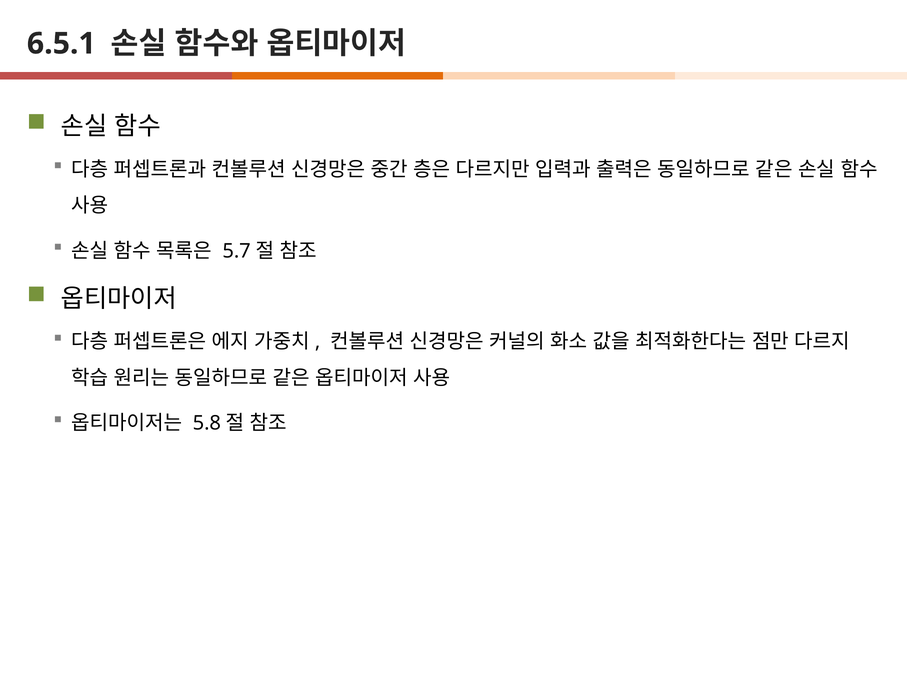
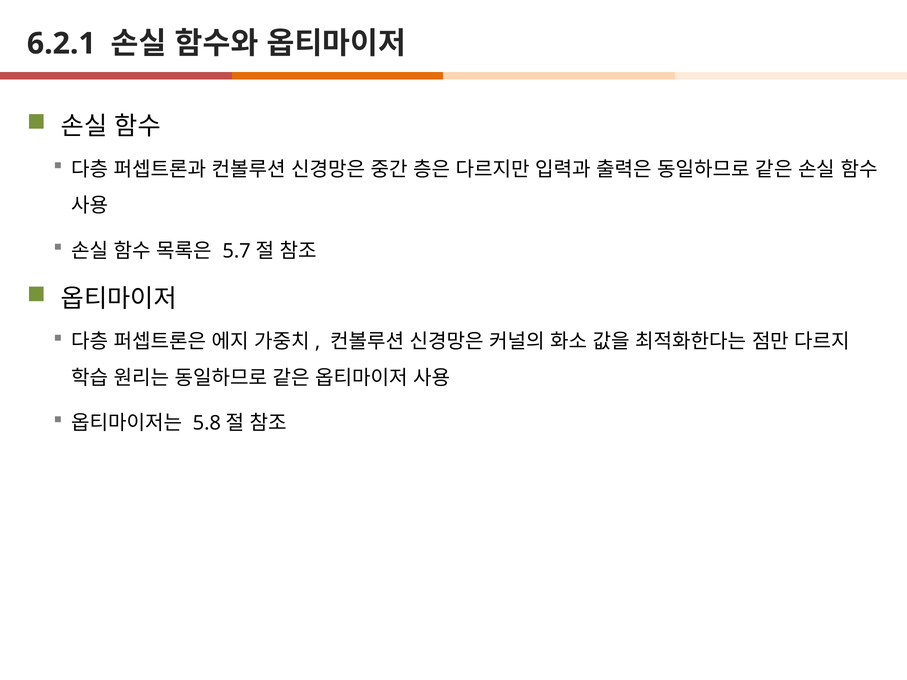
6.5.1: 6.5.1 -> 6.2.1 (61, 44)
